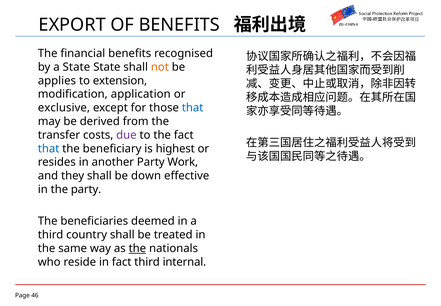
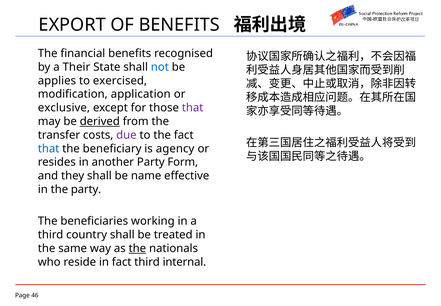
a State: State -> Their (76, 67)
not colour: orange -> blue (160, 67)
extension: extension -> exercised (120, 80)
that colour: blue -> purple (193, 108)
derived underline: none -> present (100, 121)
highest: highest -> agency (175, 148)
Work: Work -> Form (183, 162)
down: down -> name (146, 175)
deemed: deemed -> working (153, 221)
